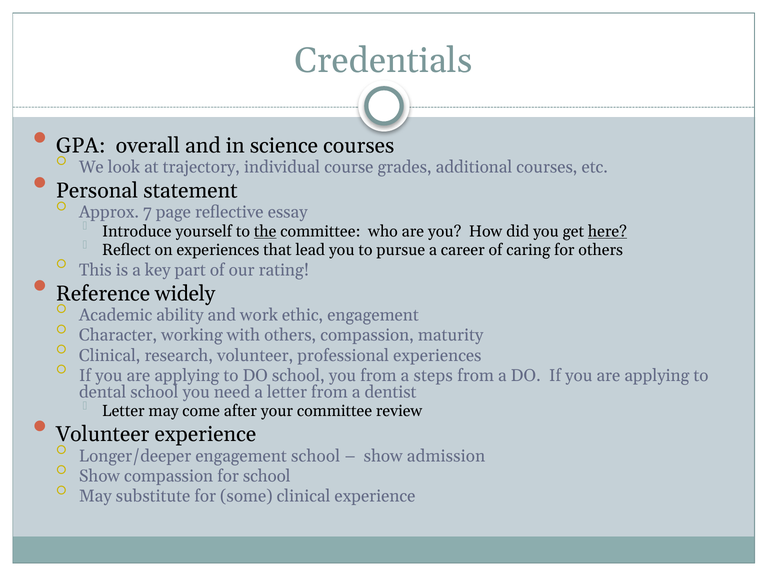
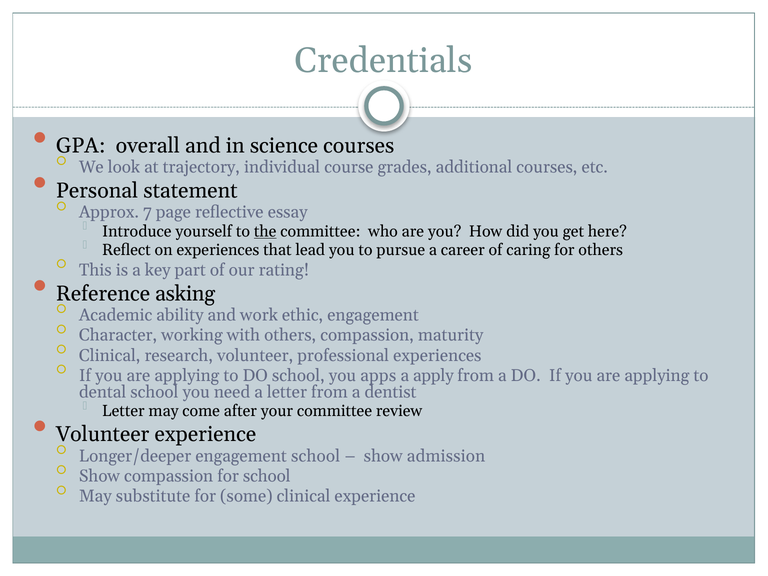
here underline: present -> none (607, 231)
widely: widely -> asking (185, 294)
you from: from -> apps (378, 376)
steps: steps -> apply (433, 376)
